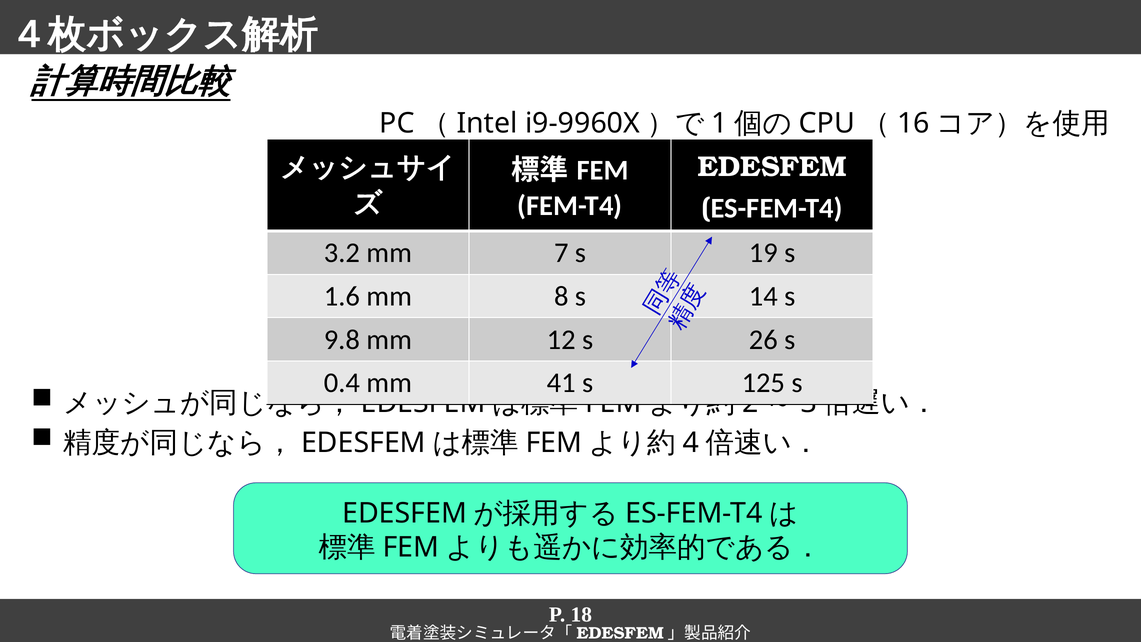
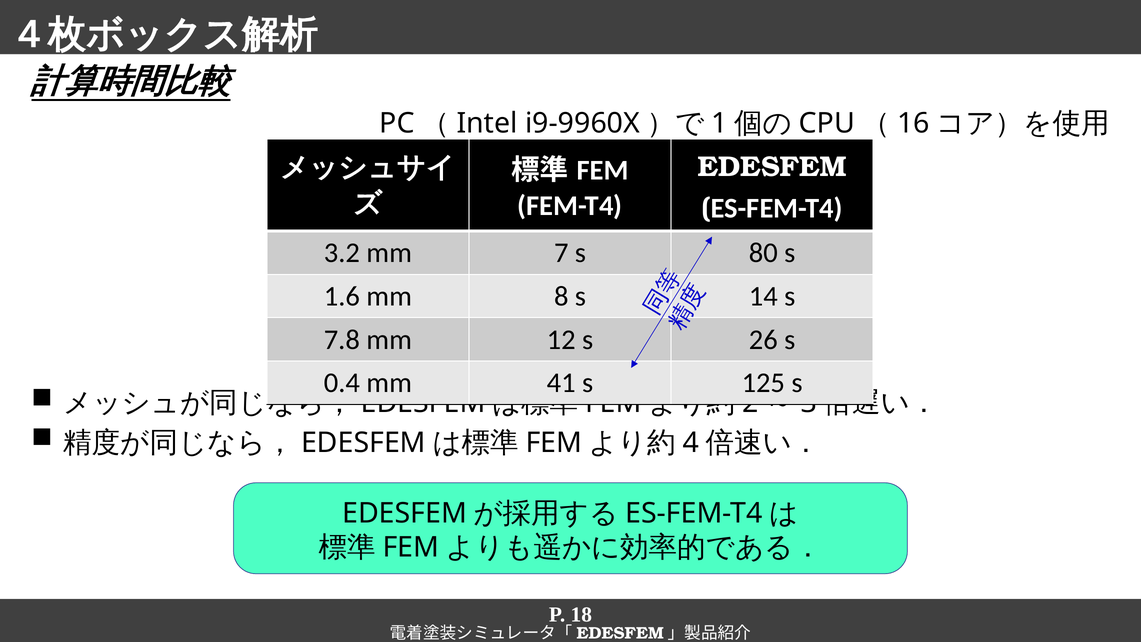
19: 19 -> 80 (763, 253)
9.8: 9.8 -> 7.8 (342, 340)
